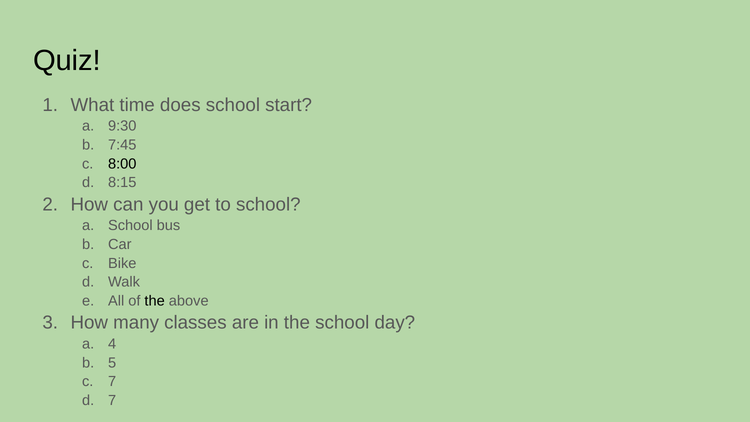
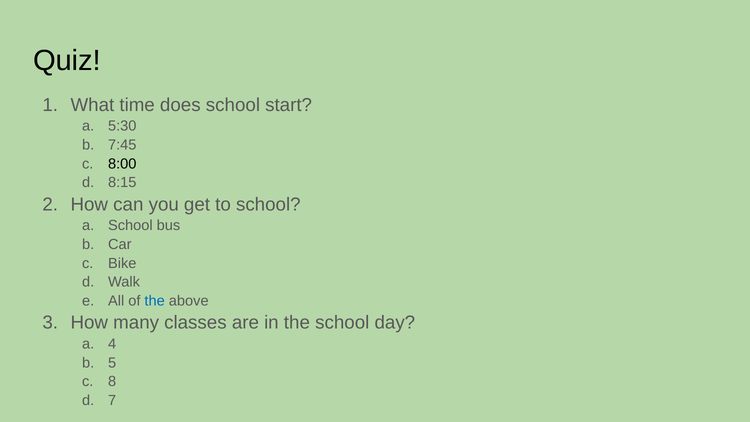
9:30: 9:30 -> 5:30 (122, 126)
the colour: black -> blue (155, 301)
7: 7 -> 8 (112, 381)
